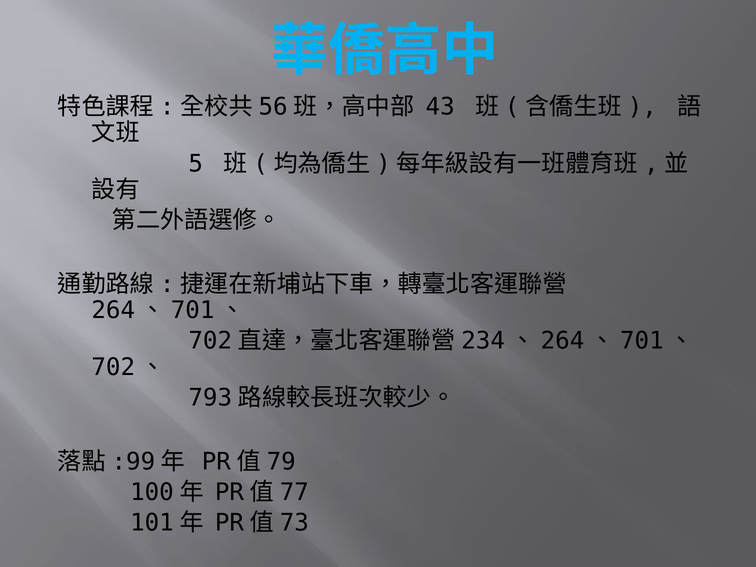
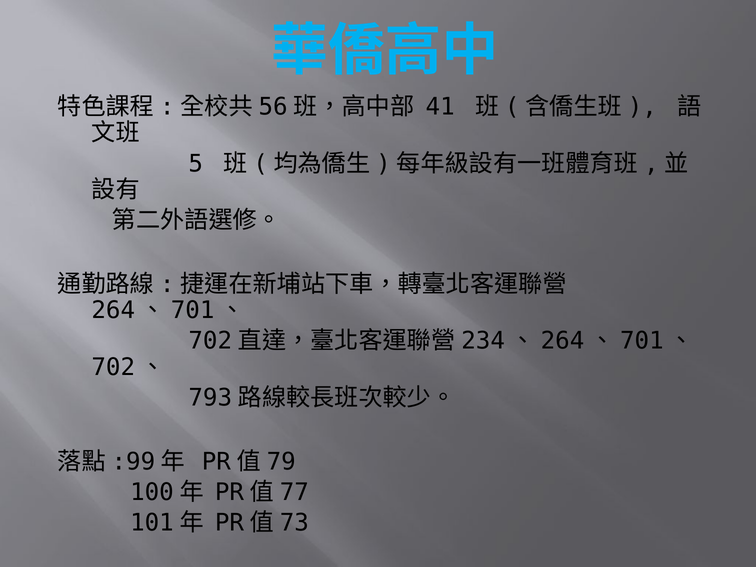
43: 43 -> 41 (440, 107)
